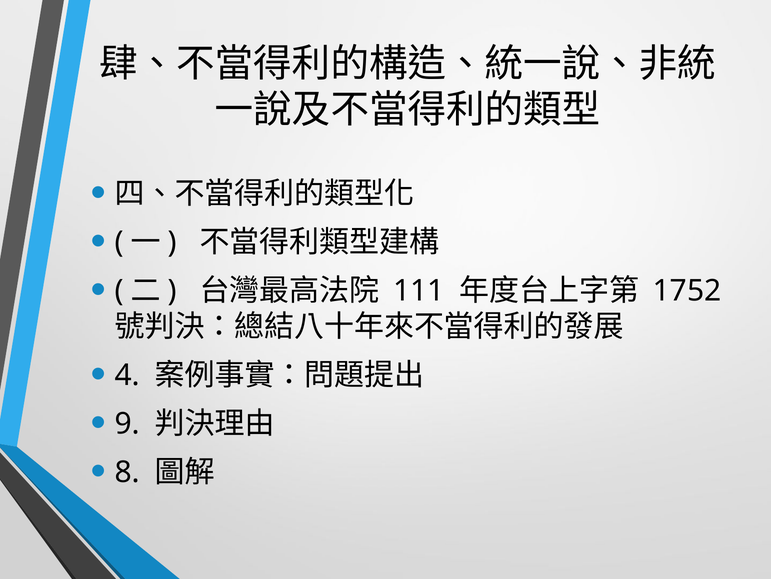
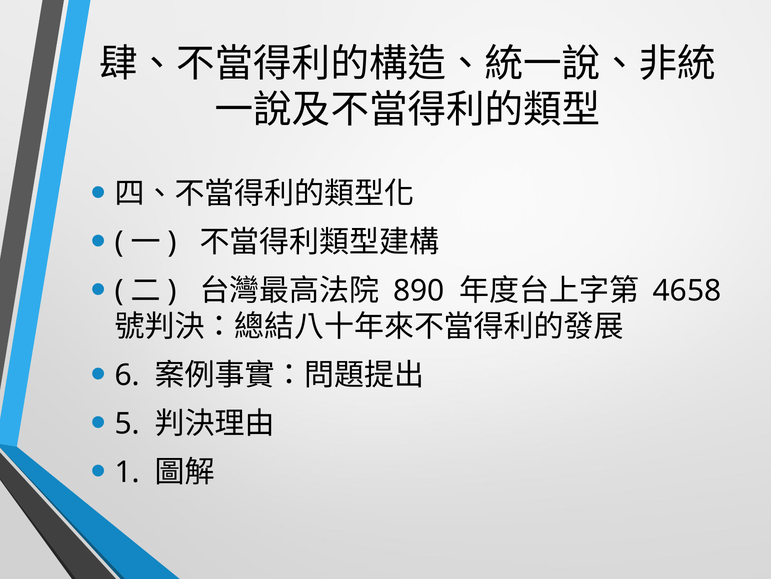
111: 111 -> 890 (419, 290)
1752: 1752 -> 4658 (687, 290)
4: 4 -> 6 (127, 375)
9: 9 -> 5 (127, 423)
8: 8 -> 1 (127, 472)
